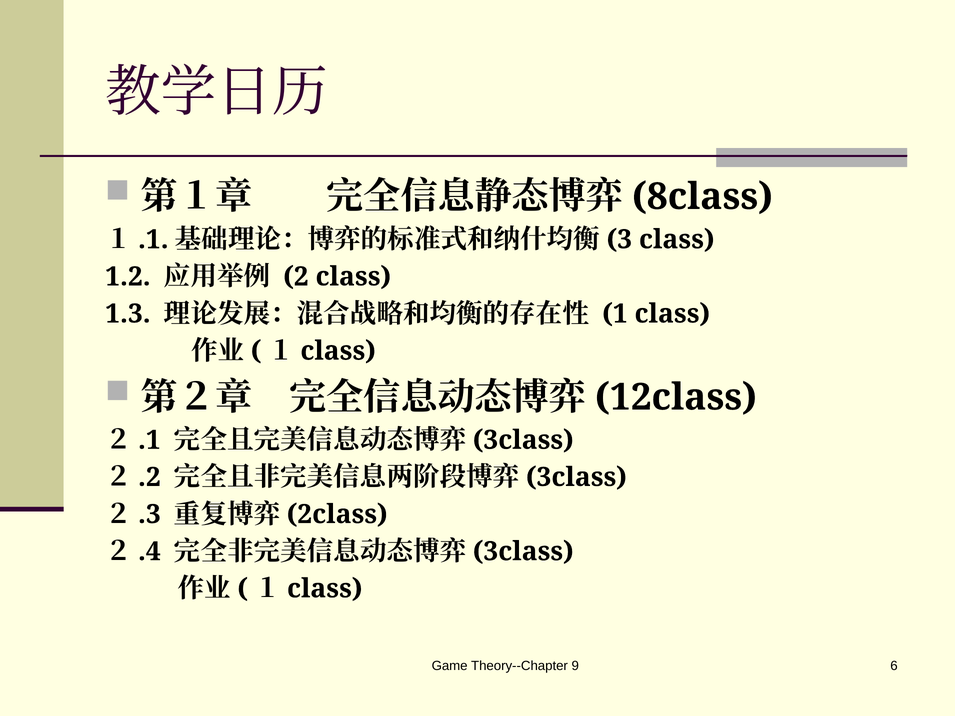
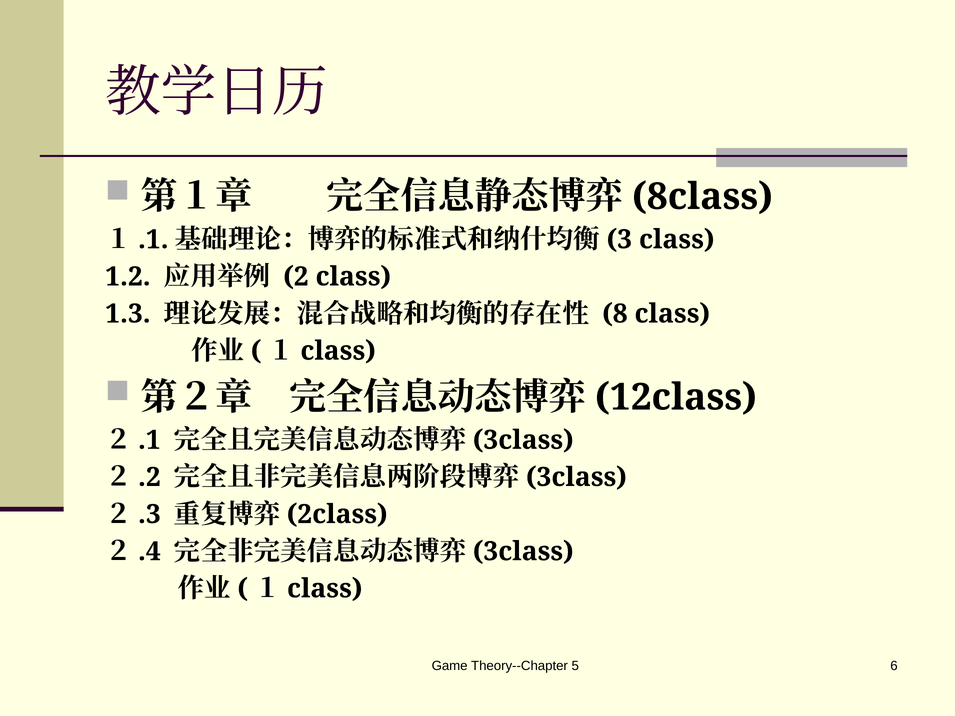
1: 1 -> 8 (615, 314)
9: 9 -> 5 (575, 666)
